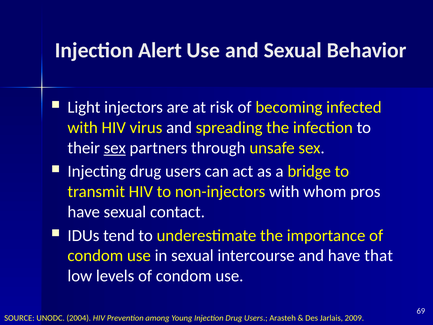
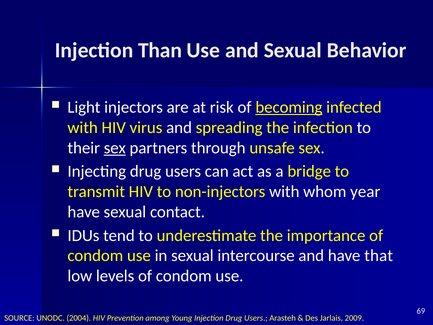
Alert: Alert -> Than (160, 50)
becoming underline: none -> present (289, 107)
pros: pros -> year (365, 192)
